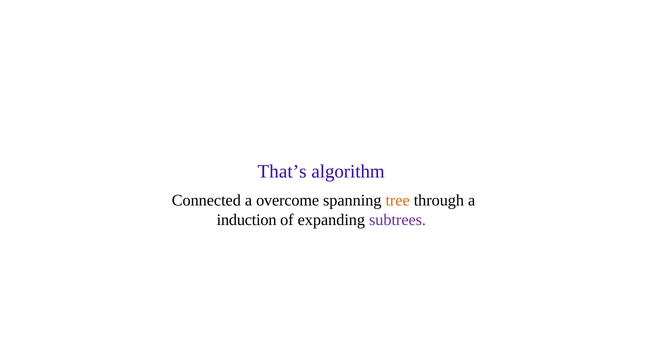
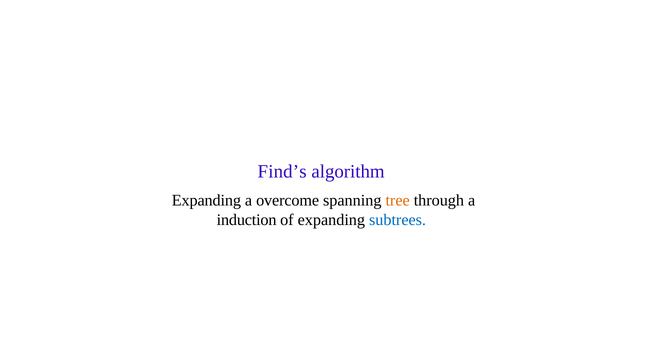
That’s: That’s -> Find’s (282, 172)
Connected: Connected -> Expanding (206, 201)
subtrees colour: purple -> blue (398, 220)
